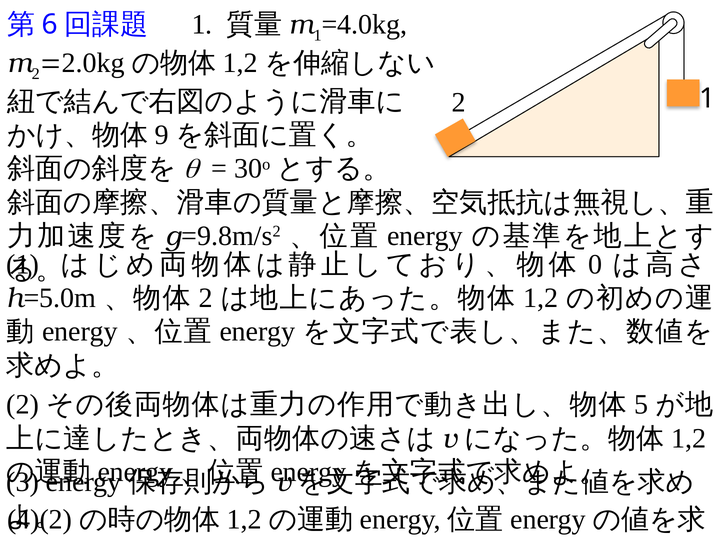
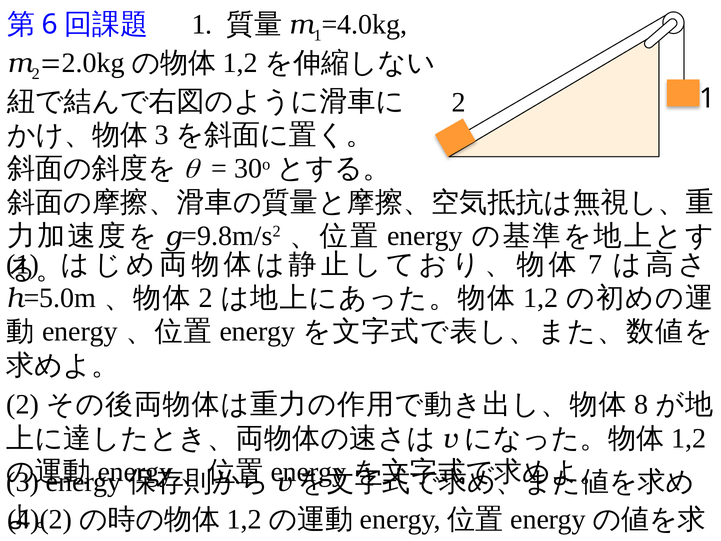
9: 9 -> 3 (162, 135)
0: 0 -> 7 (595, 264)
5: 5 -> 8 (641, 404)
